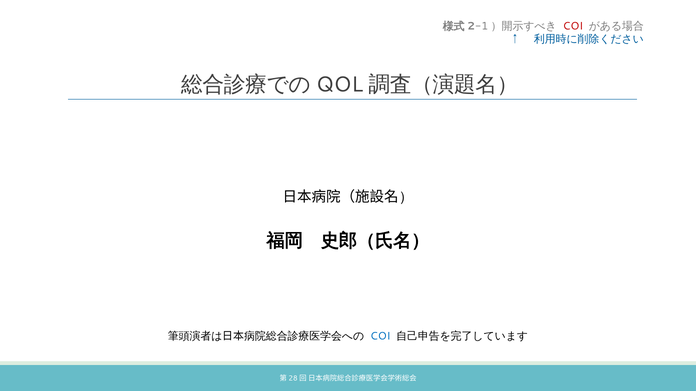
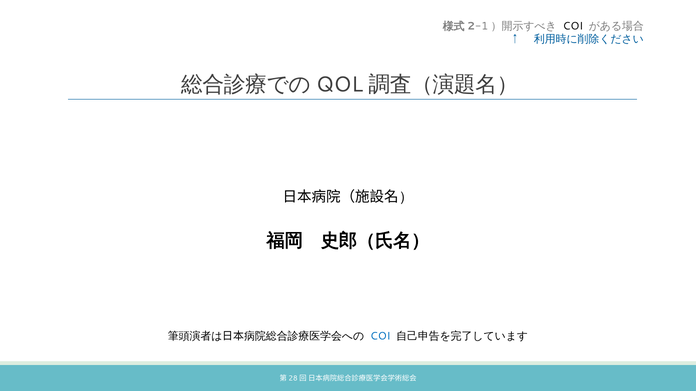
COI colour: red -> black (573, 26)
